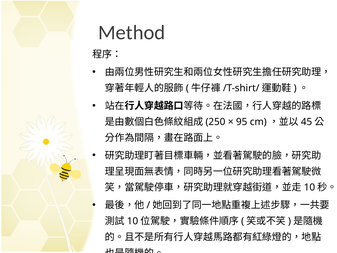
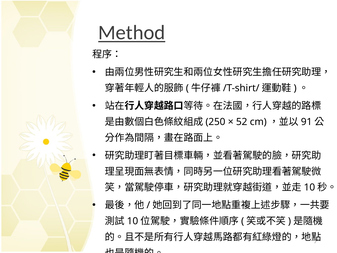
Method underline: none -> present (132, 33)
95: 95 -> 52 (242, 122)
45: 45 -> 91 (307, 122)
